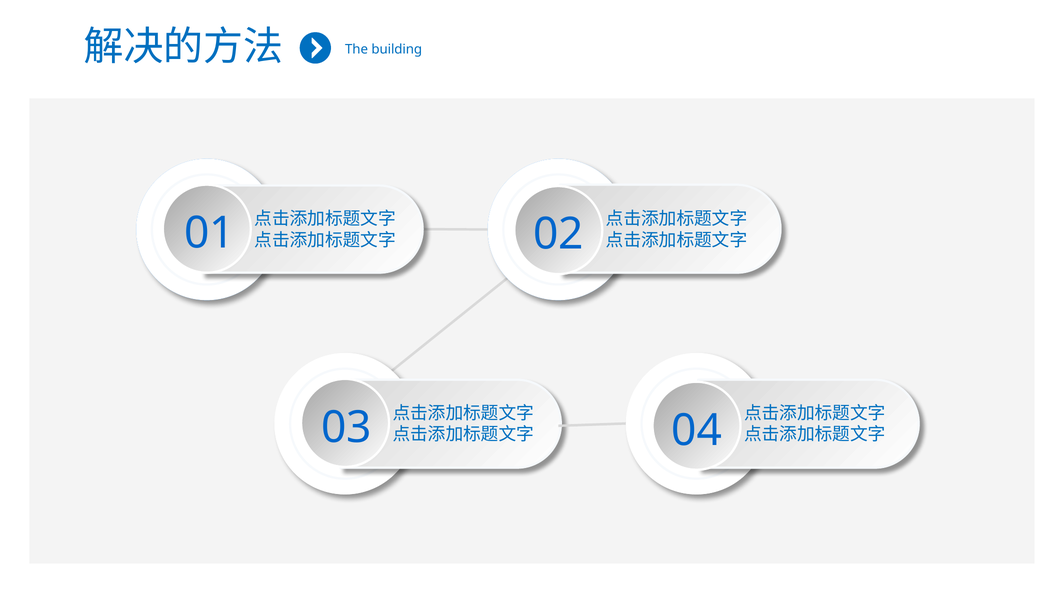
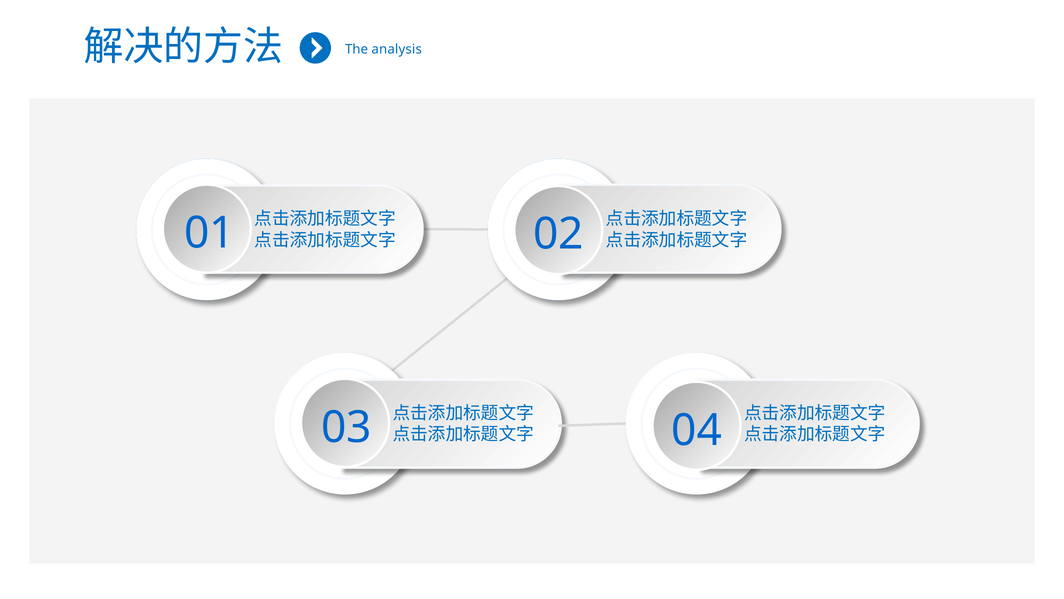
building: building -> analysis (397, 49)
